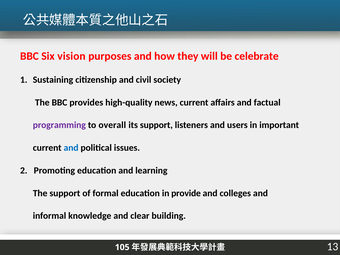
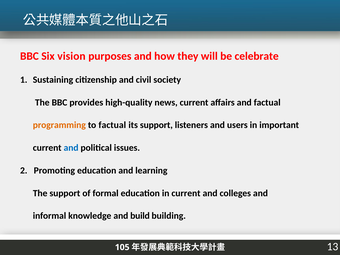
programming colour: purple -> orange (59, 125)
to overall: overall -> factual (112, 125)
in provide: provide -> current (186, 193)
clear: clear -> build (140, 216)
